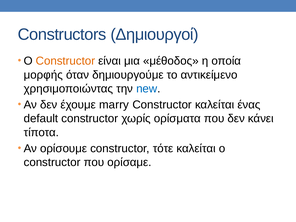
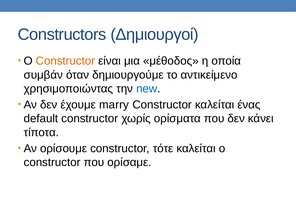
μορφής: μορφής -> συμβάν (43, 75)
